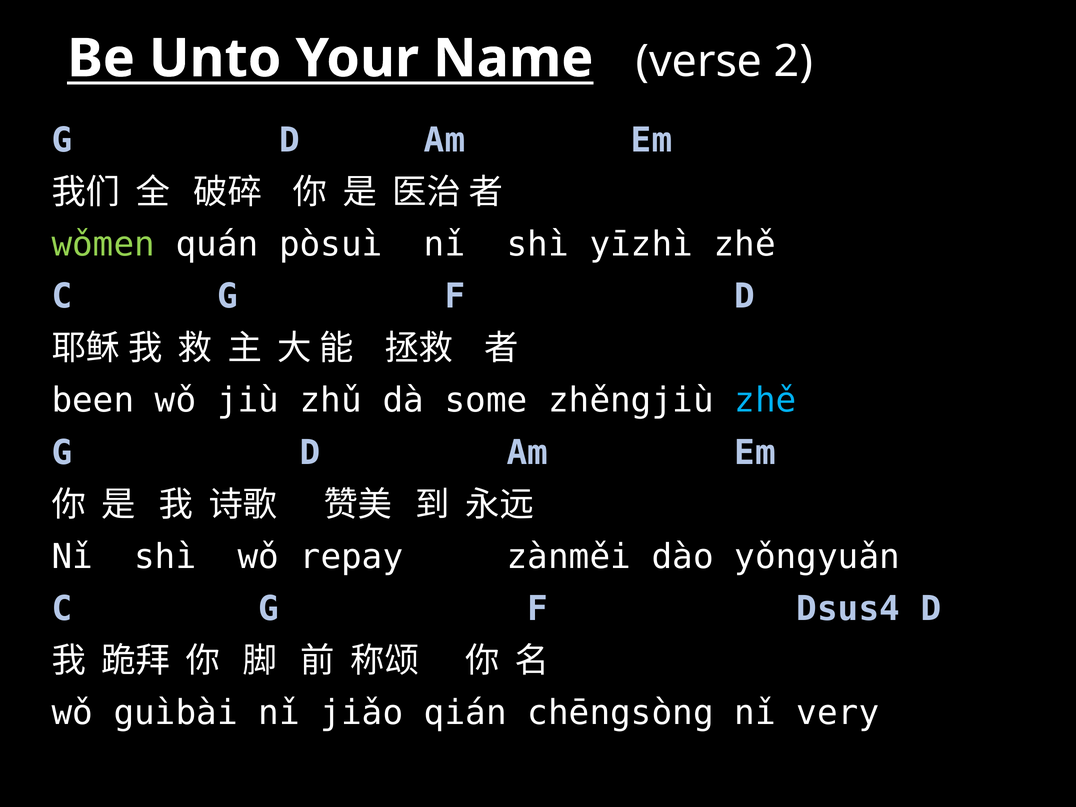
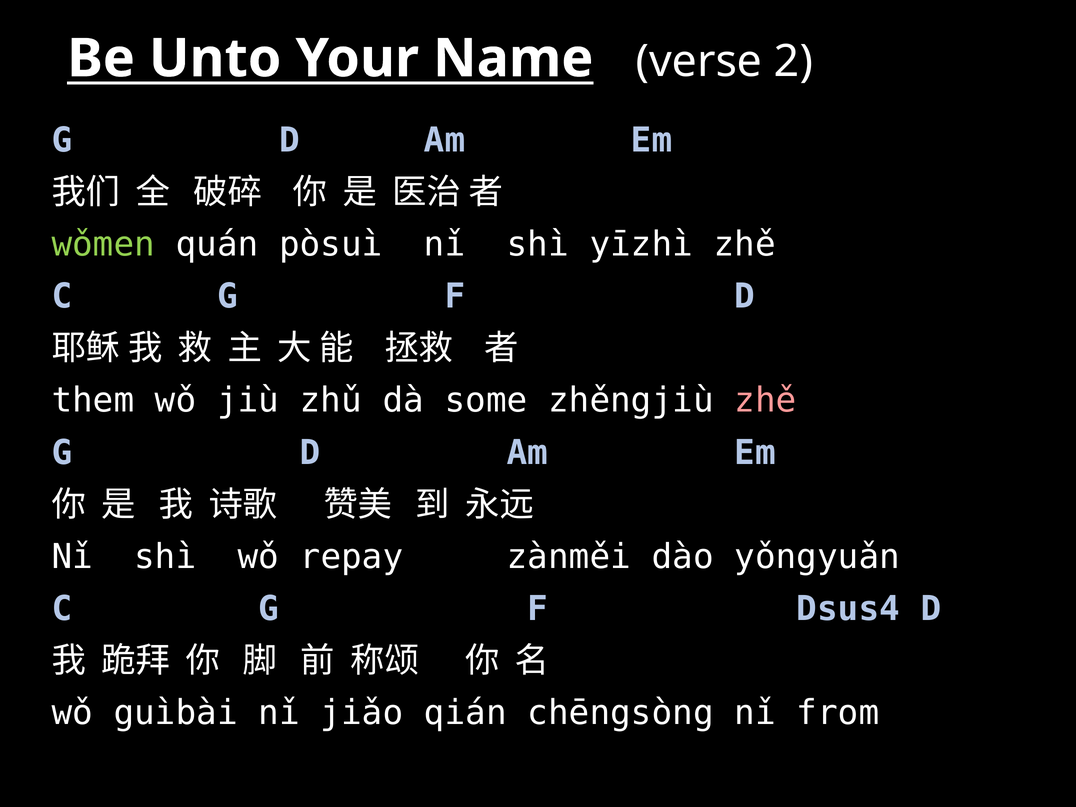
been: been -> them (93, 401)
zhě colour: light blue -> pink (765, 401)
very: very -> from (838, 713)
